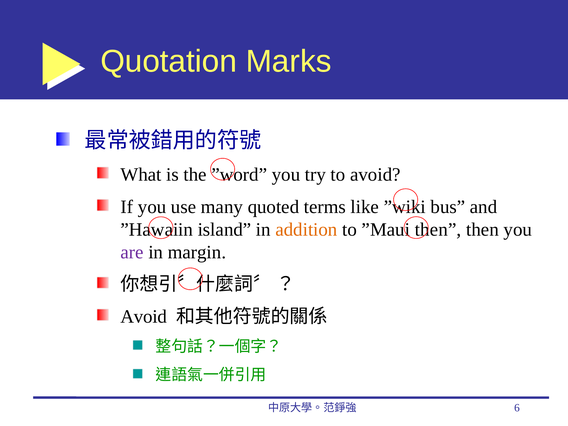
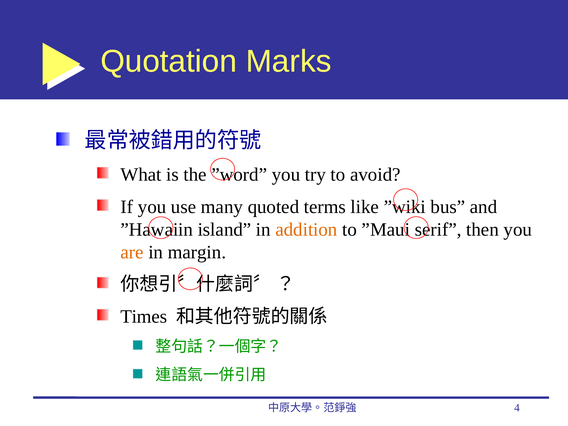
”Maui then: then -> serif (438, 229)
are colour: purple -> orange (132, 252)
Avoid: Avoid -> Times (144, 317)
6: 6 -> 4 (517, 408)
